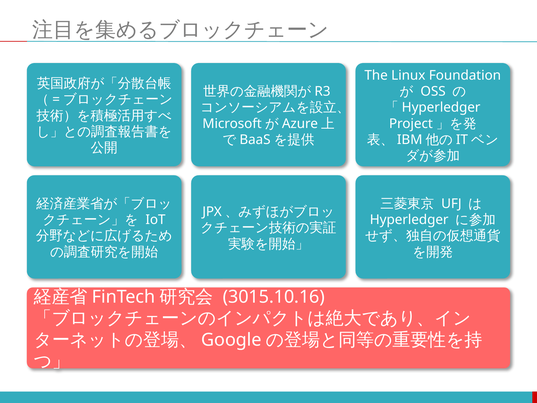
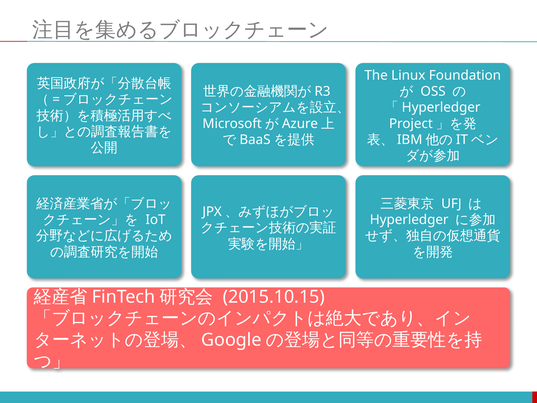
3015.10.16: 3015.10.16 -> 2015.10.15 (274, 297)
